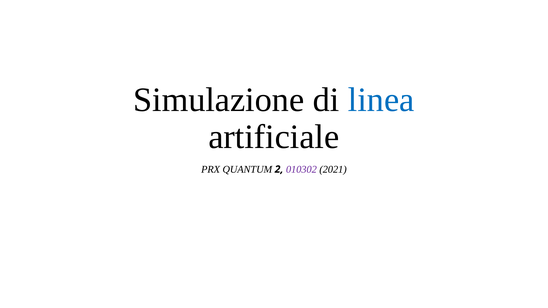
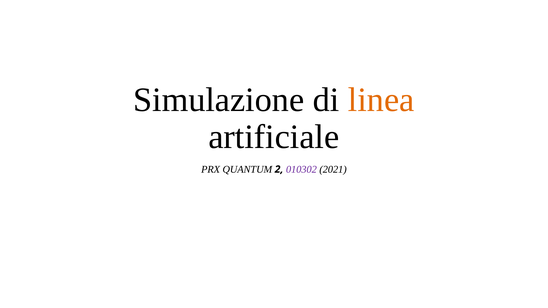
linea colour: blue -> orange (381, 100)
